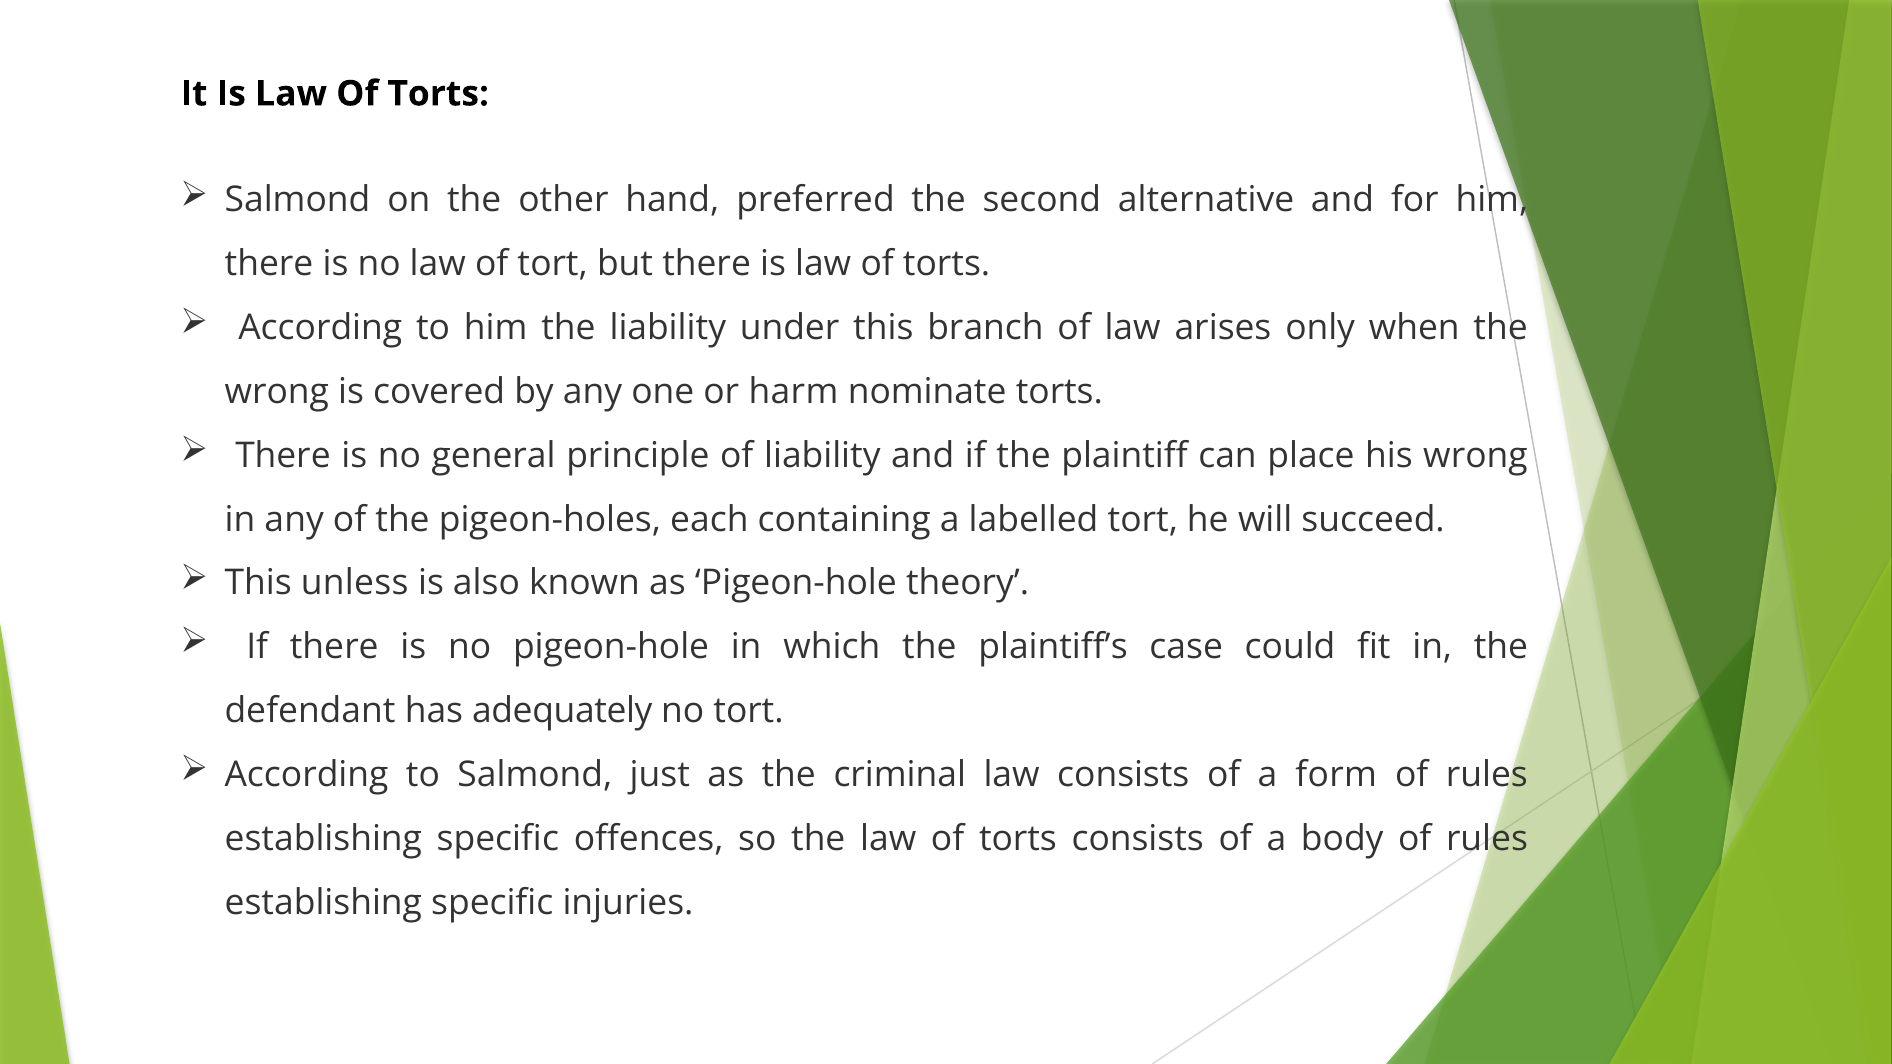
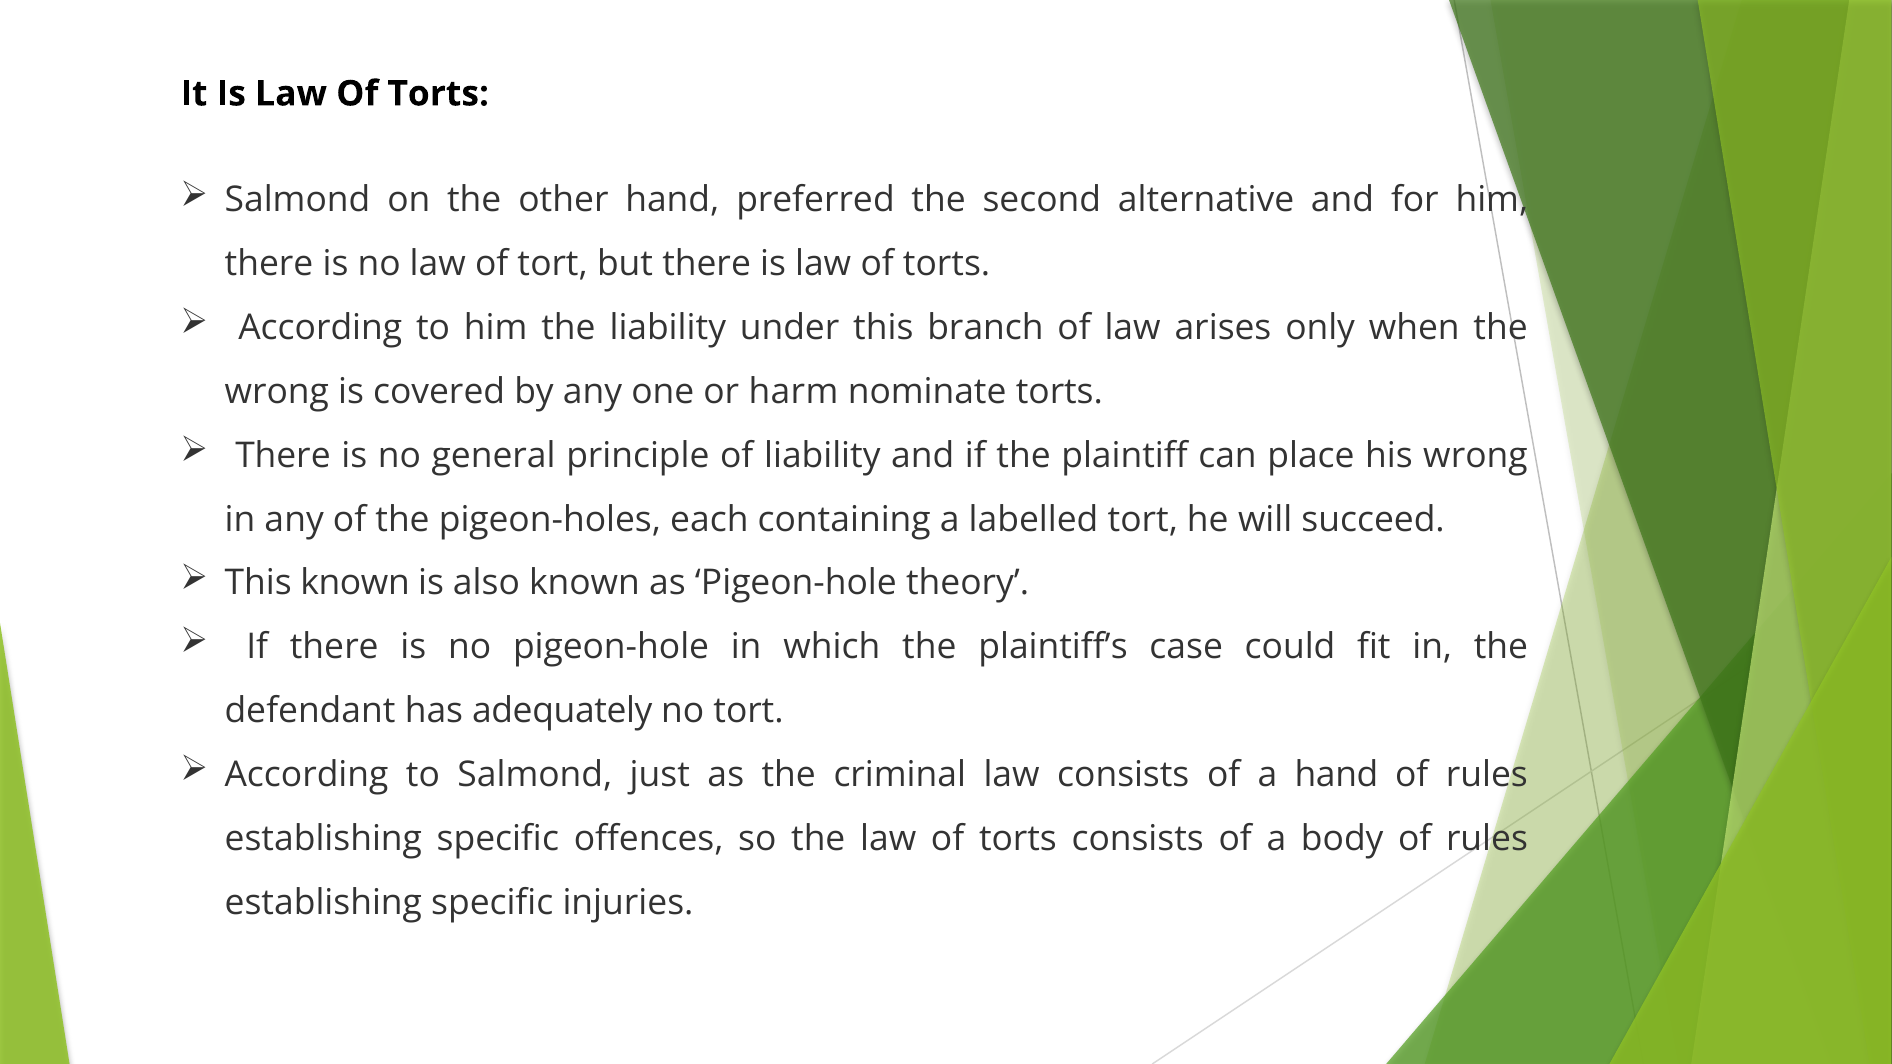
This unless: unless -> known (355, 583)
a form: form -> hand (1336, 775)
